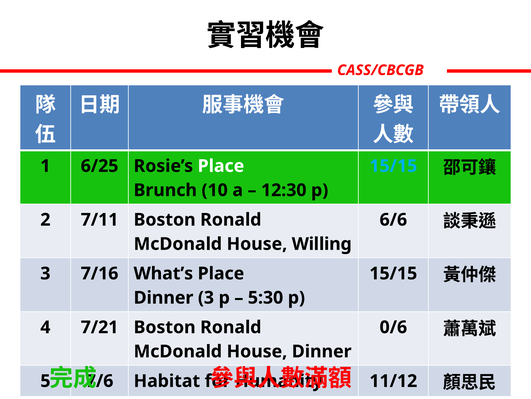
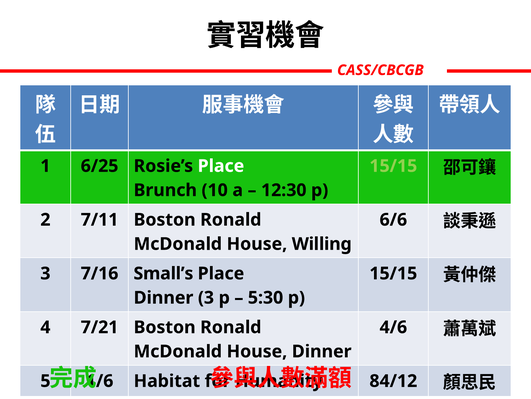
15/15 colour: light blue -> light green (393, 166)
What’s: What’s -> Small’s (163, 273)
0/6: 0/6 -> 4/6 (393, 327)
7/6: 7/6 -> 1/6 (100, 380)
11/12: 11/12 -> 84/12 (393, 380)
